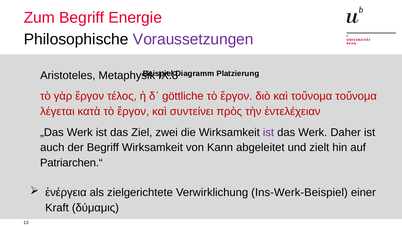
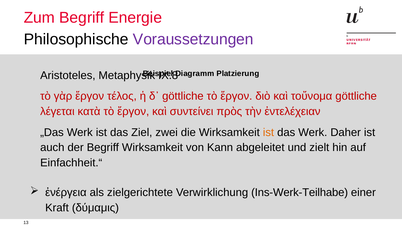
τοὔνομα τοὔνομα: τοὔνομα -> göttliche (356, 96)
ist colour: purple -> orange (268, 132)
Patriarchen.“: Patriarchen.“ -> Einfachheit.“ (71, 163)
Ins-Werk-Beispiel: Ins-Werk-Beispiel -> Ins-Werk-Teilhabe (300, 193)
